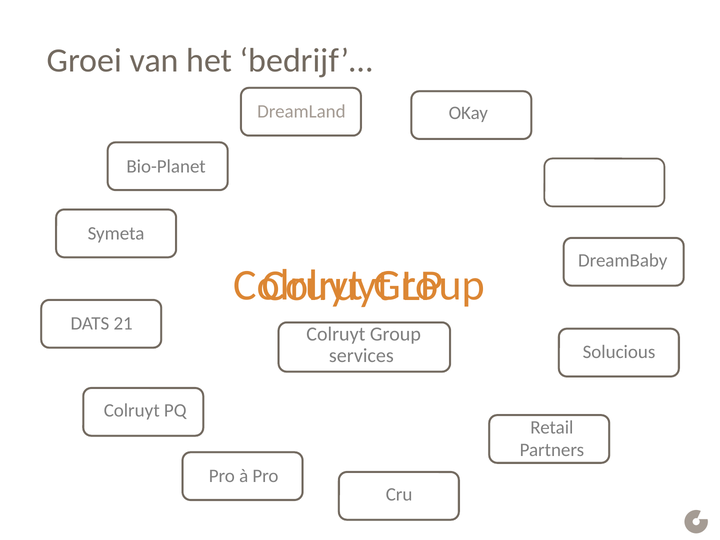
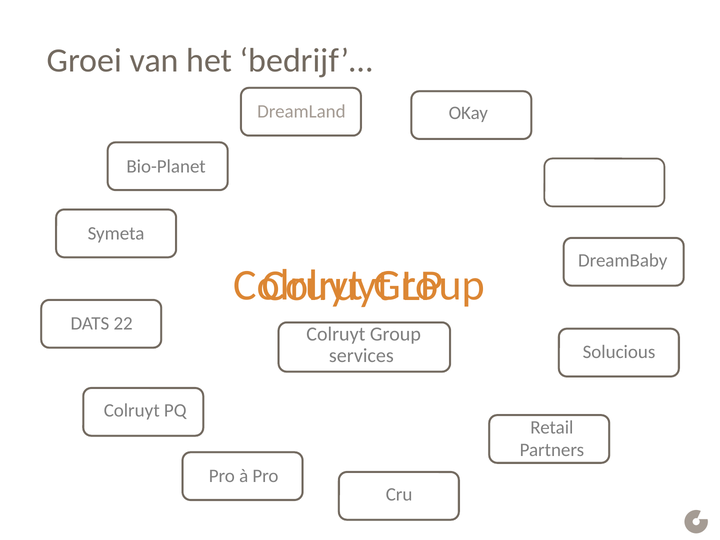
21: 21 -> 22 (123, 324)
